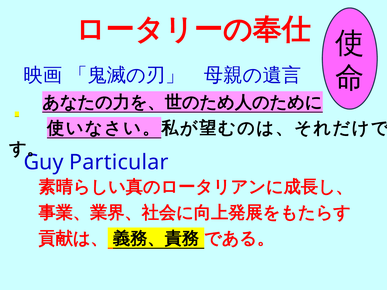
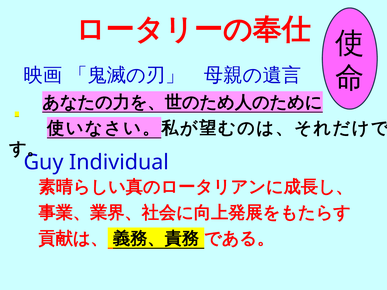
Particular: Particular -> Individual (119, 162)
